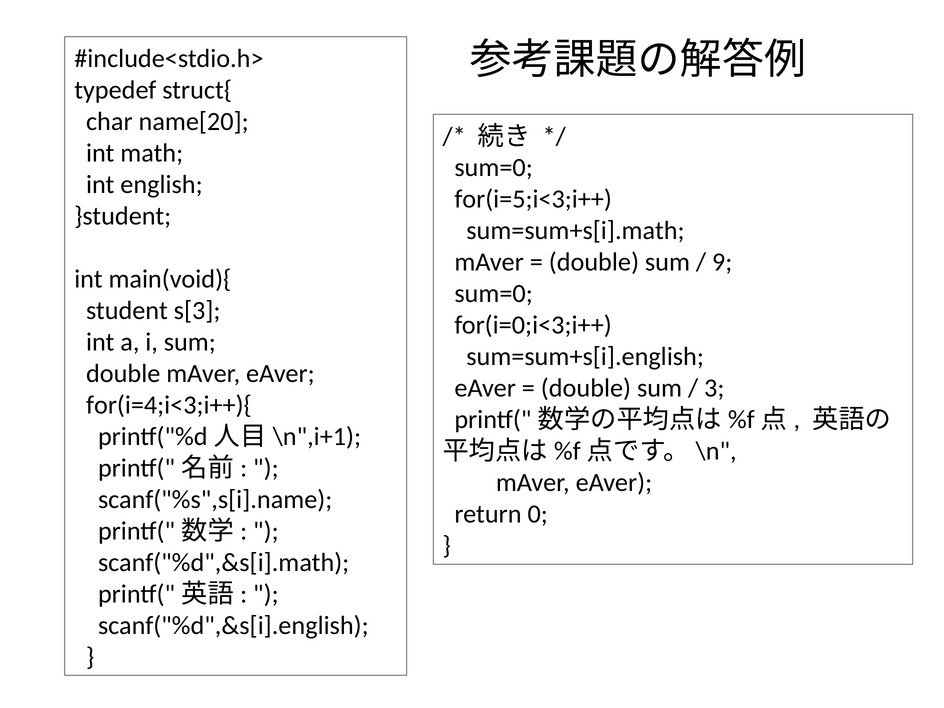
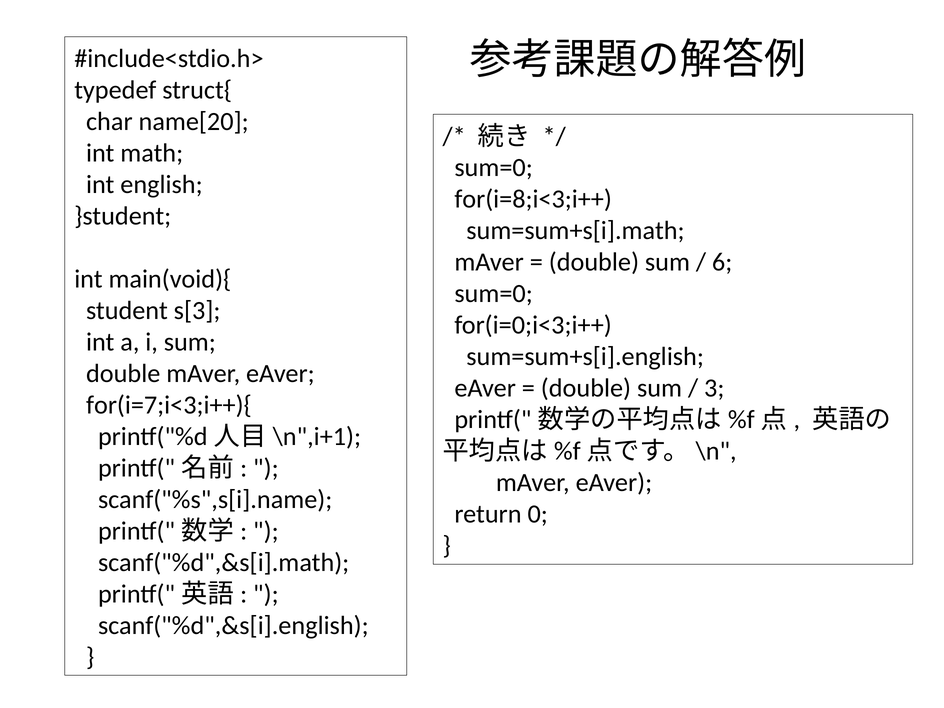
for(i=5;i<3;i++: for(i=5;i<3;i++ -> for(i=8;i<3;i++ (533, 199)
9: 9 -> 6 (722, 262)
for(i=4;i<3;i++){: for(i=4;i<3;i++){ -> for(i=7;i<3;i++){ (169, 405)
